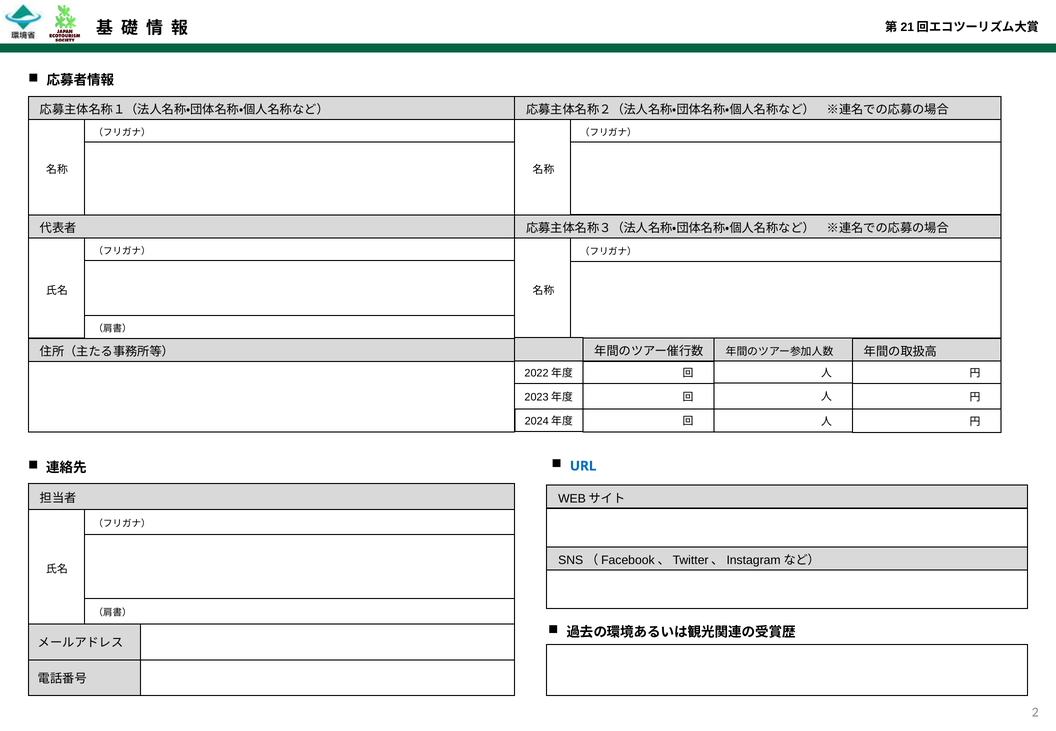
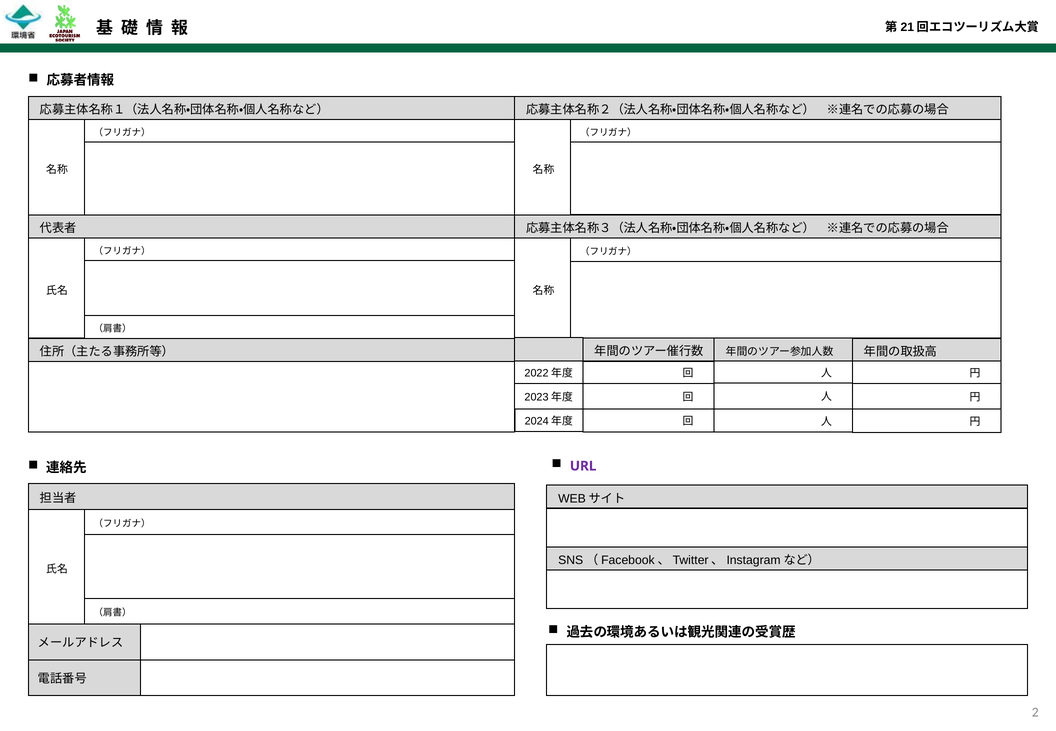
URL colour: blue -> purple (583, 466)
